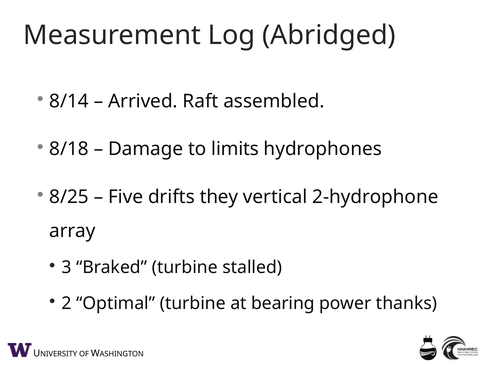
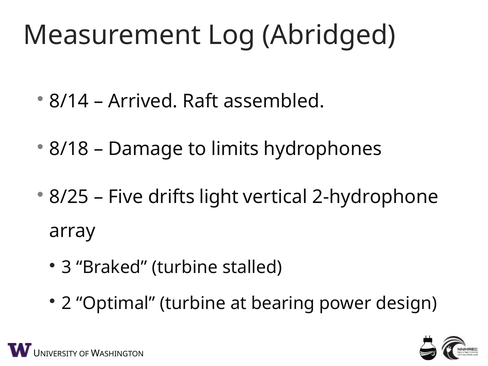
they: they -> light (219, 197)
thanks: thanks -> design (407, 303)
